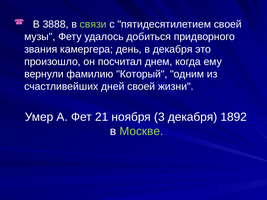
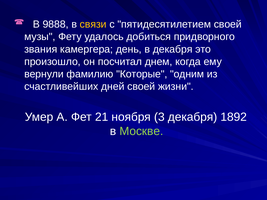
3888: 3888 -> 9888 (56, 24)
связи colour: light green -> yellow (93, 24)
Который: Который -> Которые (142, 74)
